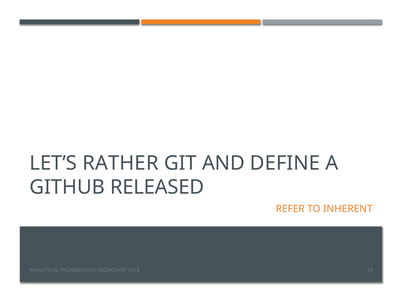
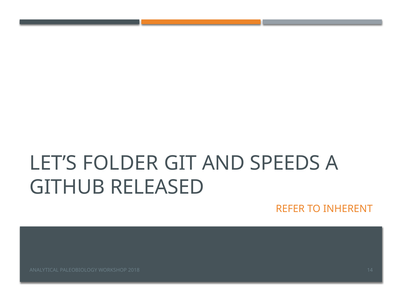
RATHER: RATHER -> FOLDER (120, 163)
DEFINE: DEFINE -> SPEEDS (285, 163)
